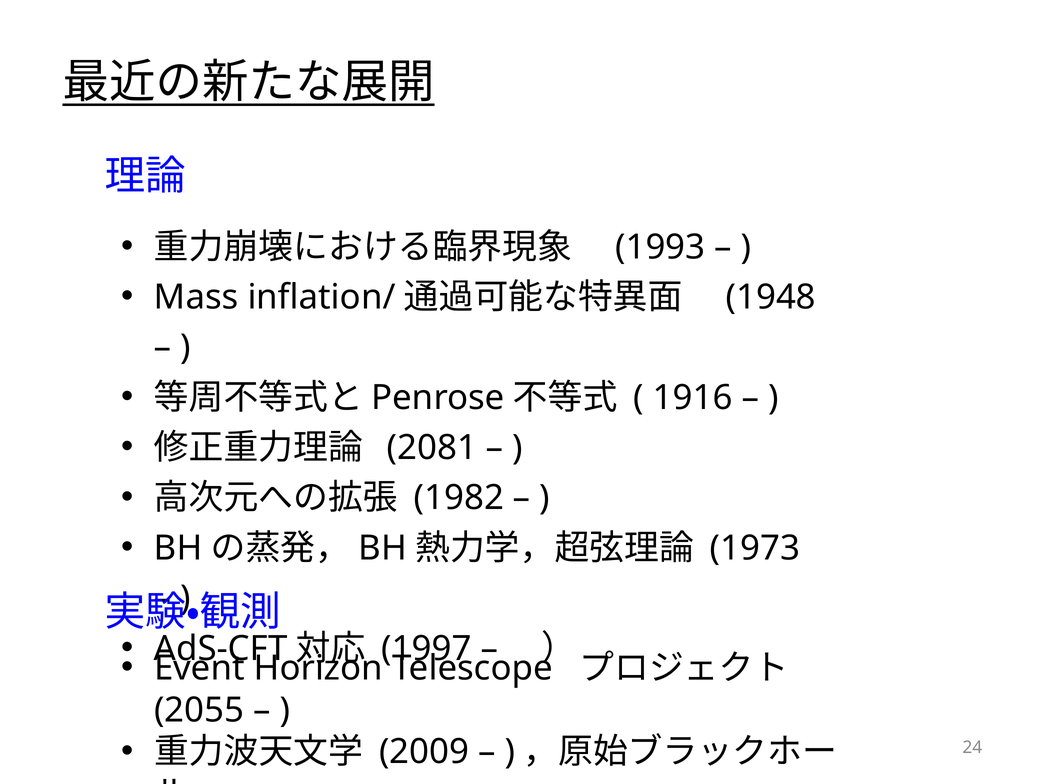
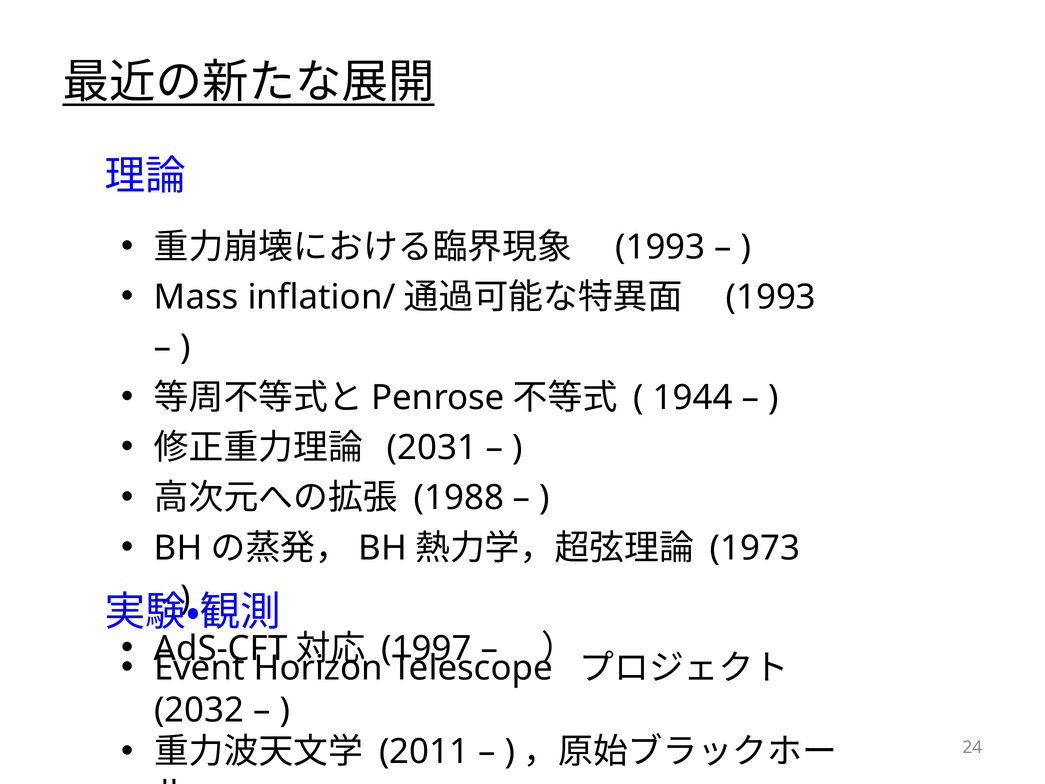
1948: 1948 -> 1993 (771, 297)
1916: 1916 -> 1944 (693, 398)
2081: 2081 -> 2031 (432, 448)
1982: 1982 -> 1988 (459, 498)
2055: 2055 -> 2032 (199, 710)
2009: 2009 -> 2011 (424, 752)
